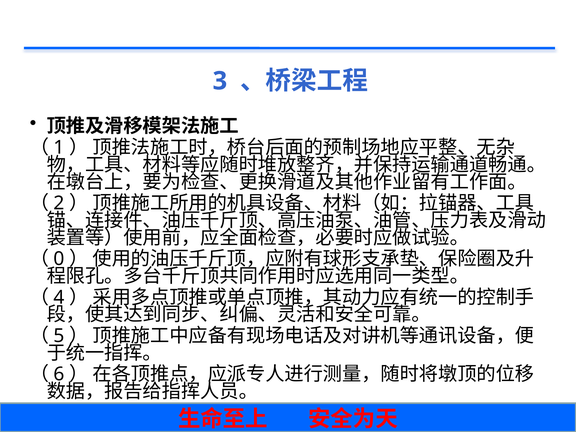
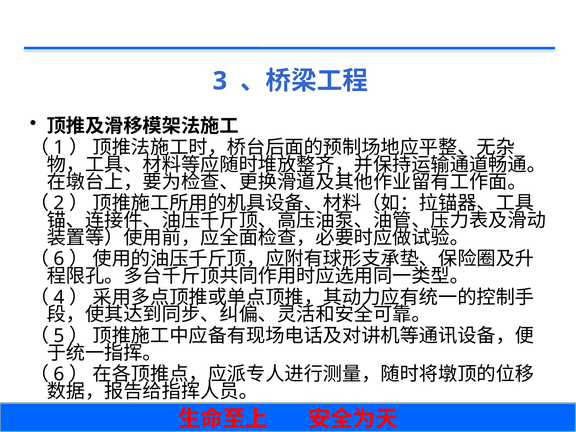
0: 0 -> 6 (59, 259)
